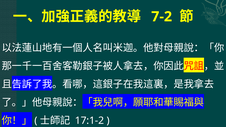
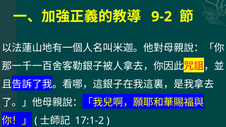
7-2: 7-2 -> 9-2 (162, 17)
